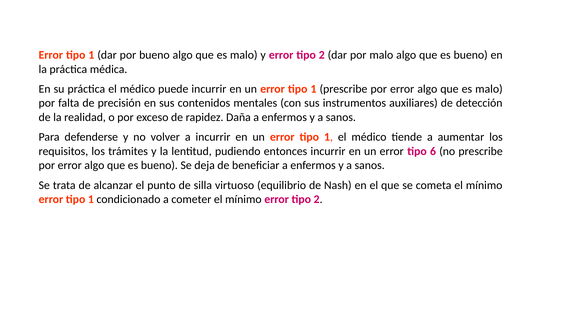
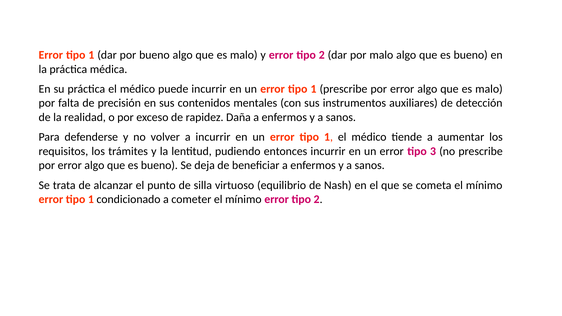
6: 6 -> 3 (433, 151)
